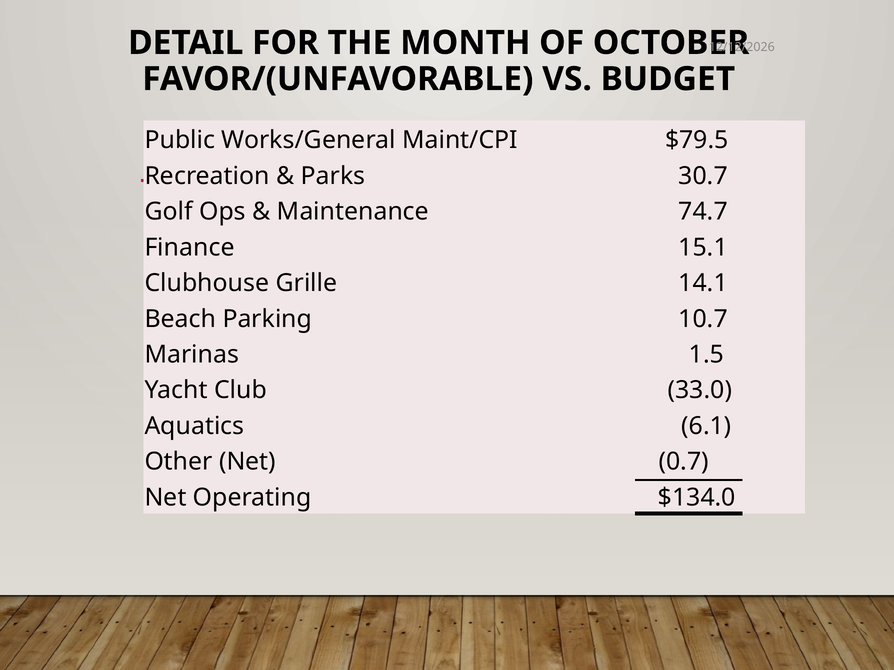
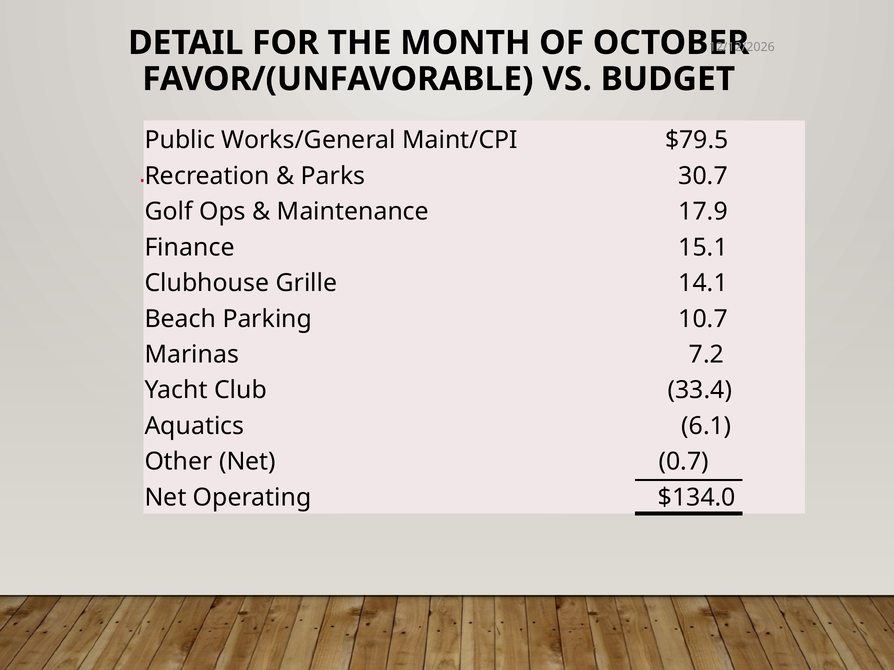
74.7: 74.7 -> 17.9 (703, 212)
1.5: 1.5 -> 7.2 (706, 355)
33.0: 33.0 -> 33.4 (700, 391)
